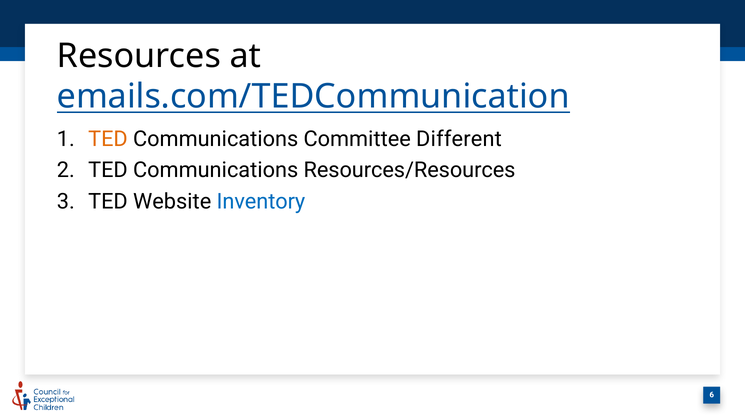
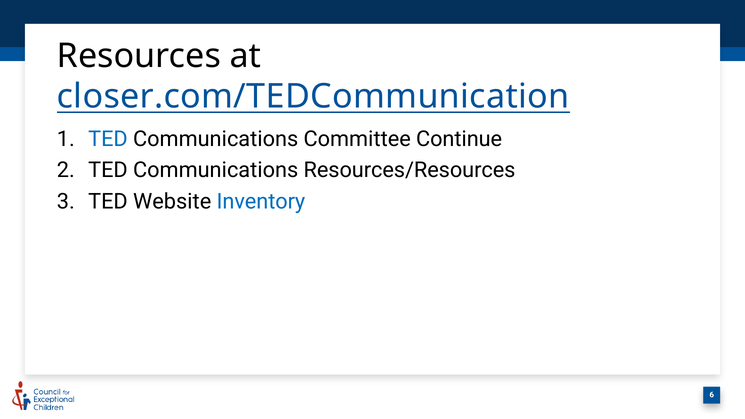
emails.com/TEDCommunication: emails.com/TEDCommunication -> closer.com/TEDCommunication (313, 97)
TED colour: orange -> blue (108, 139)
Different: Different -> Continue (459, 139)
